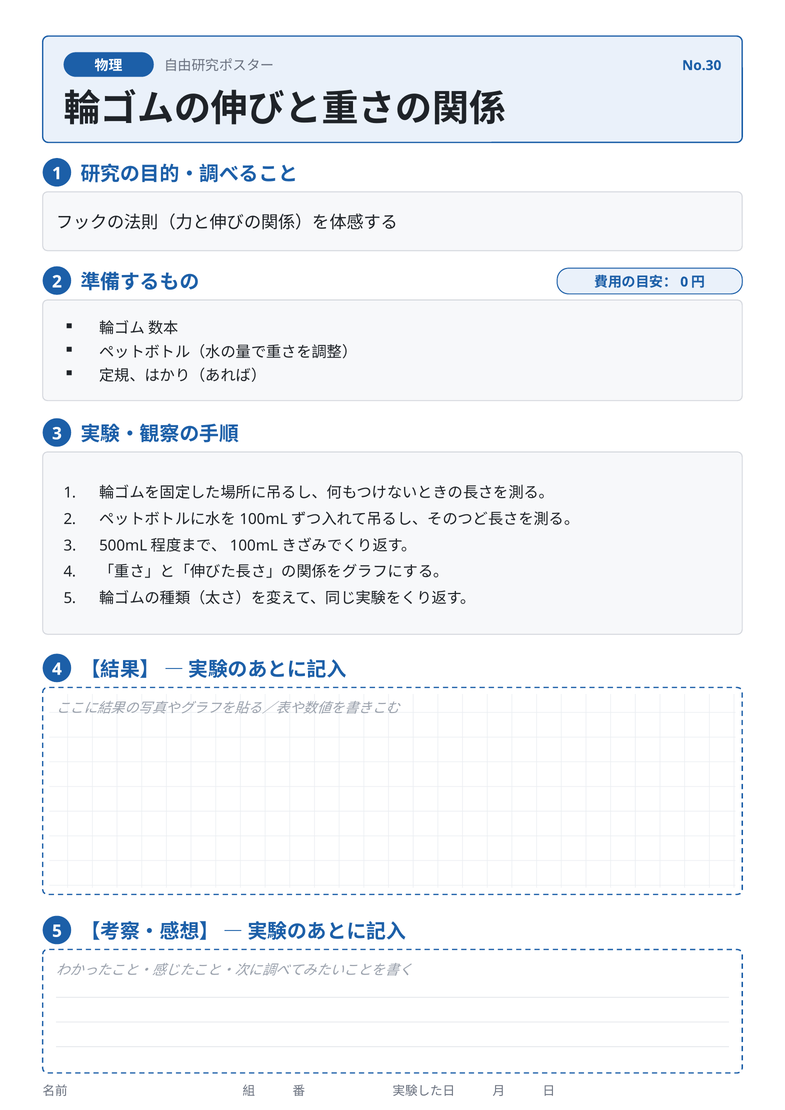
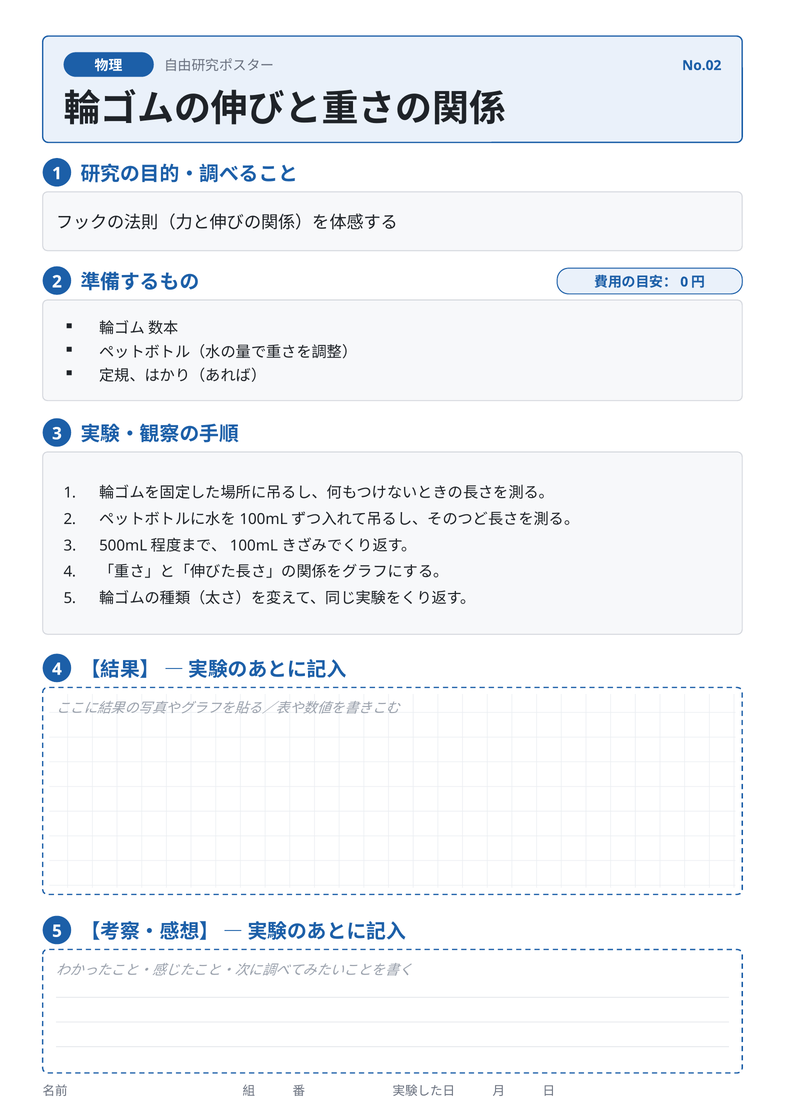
No.30: No.30 -> No.02 (702, 65)
